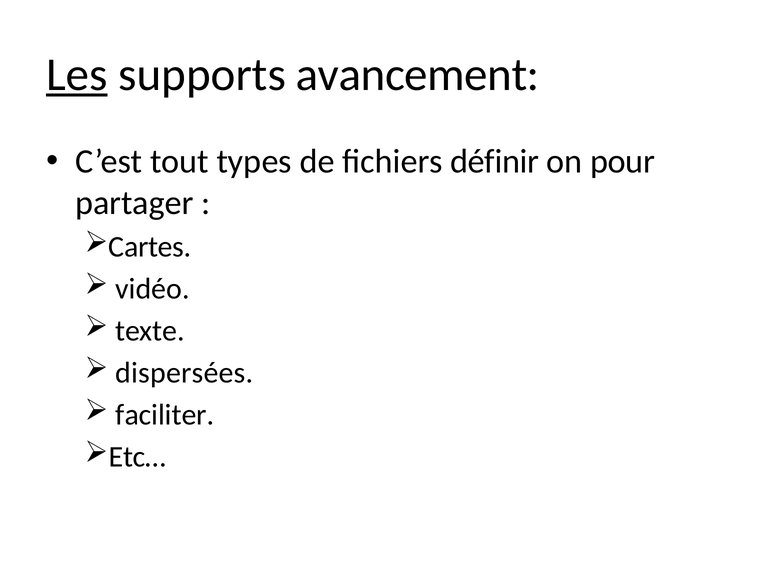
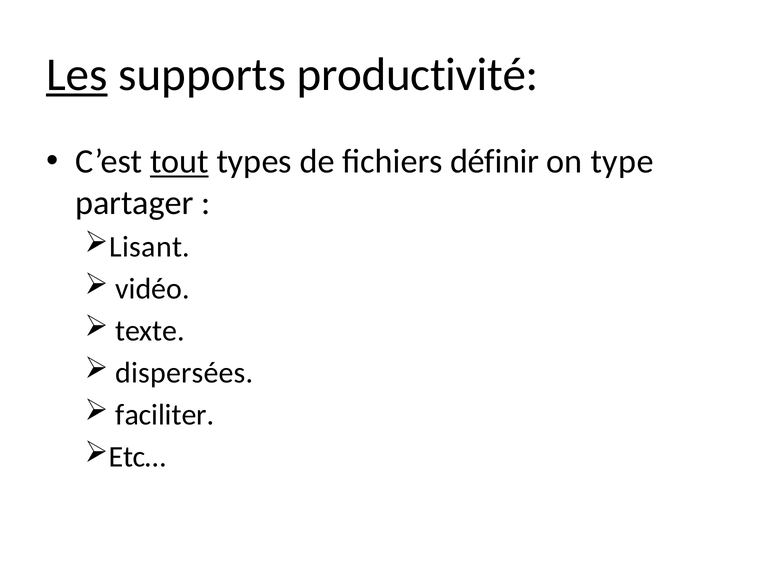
avancement: avancement -> productivité (418, 75)
tout underline: none -> present (179, 162)
pour: pour -> type (622, 162)
Cartes: Cartes -> Lisant (150, 247)
